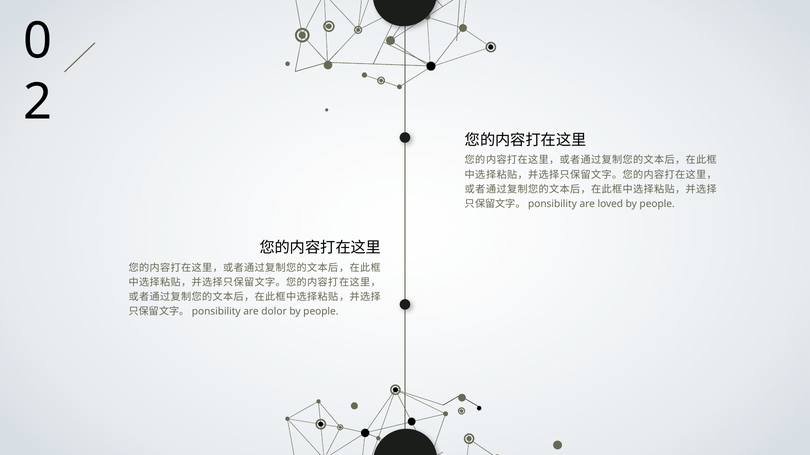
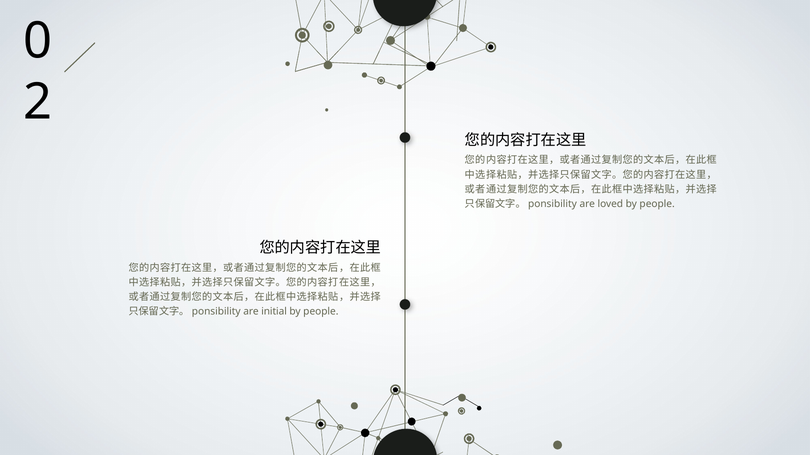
dolor: dolor -> initial (274, 312)
